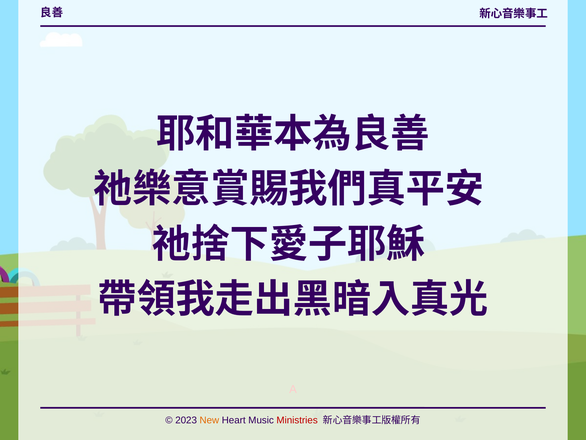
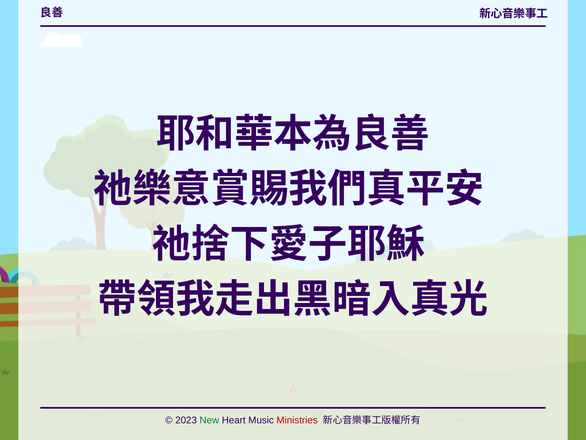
New colour: orange -> green (209, 420)
